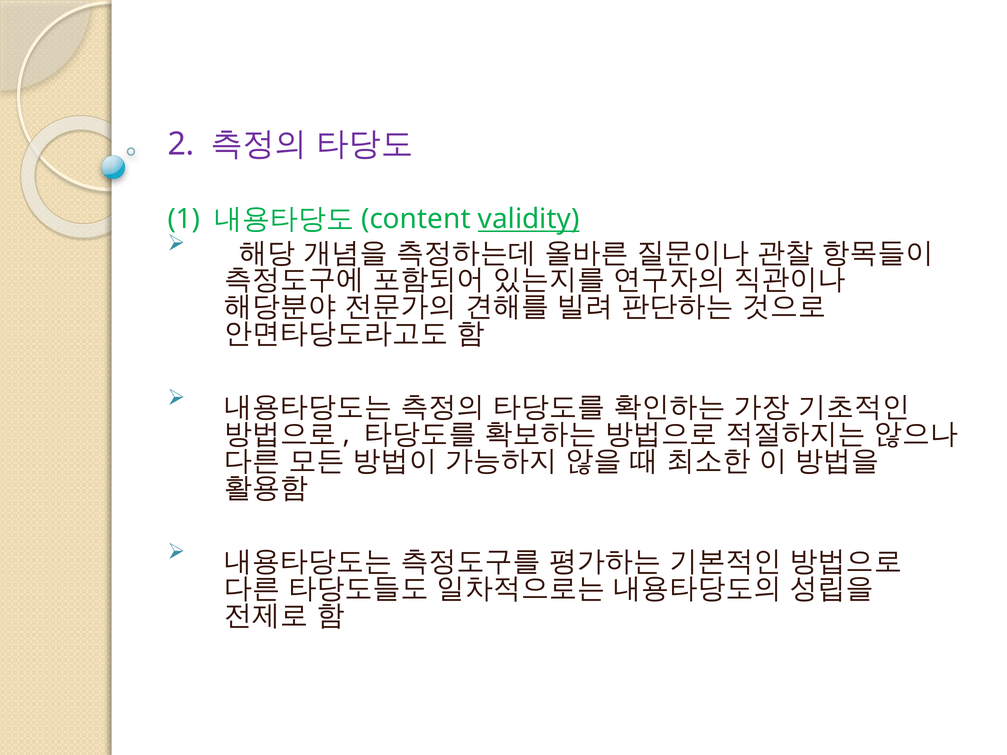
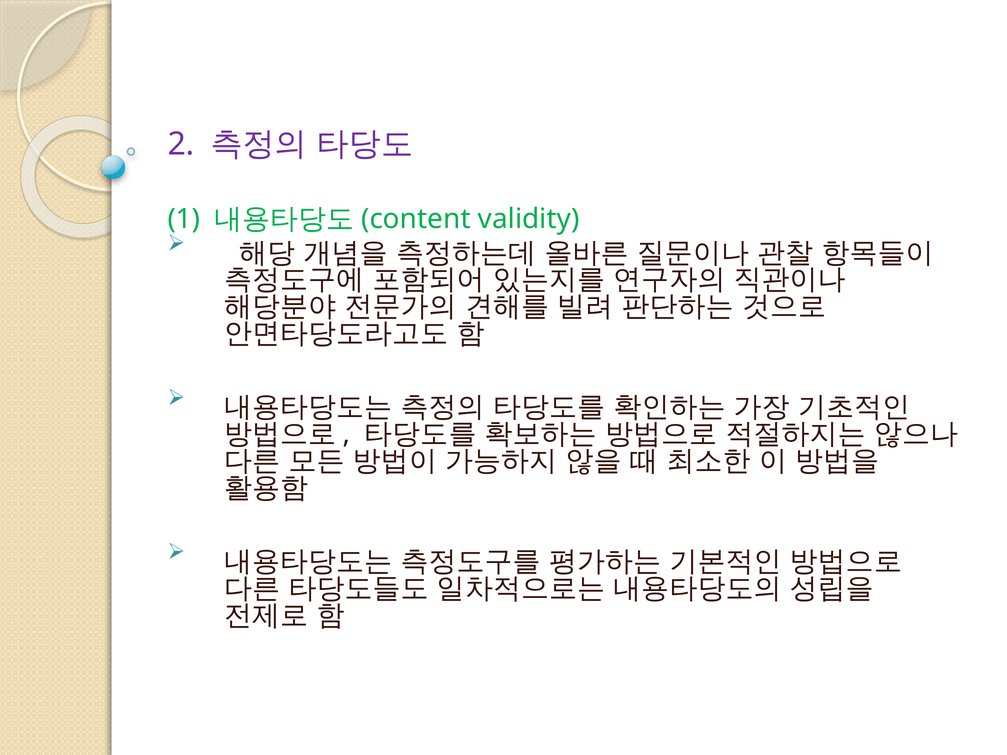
validity underline: present -> none (529, 219)
